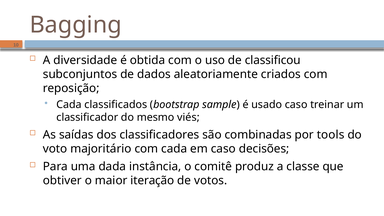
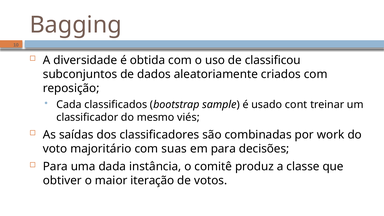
usado caso: caso -> cont (296, 105)
tools: tools -> work (331, 135)
com cada: cada -> suas (174, 149)
em caso: caso -> para (223, 149)
